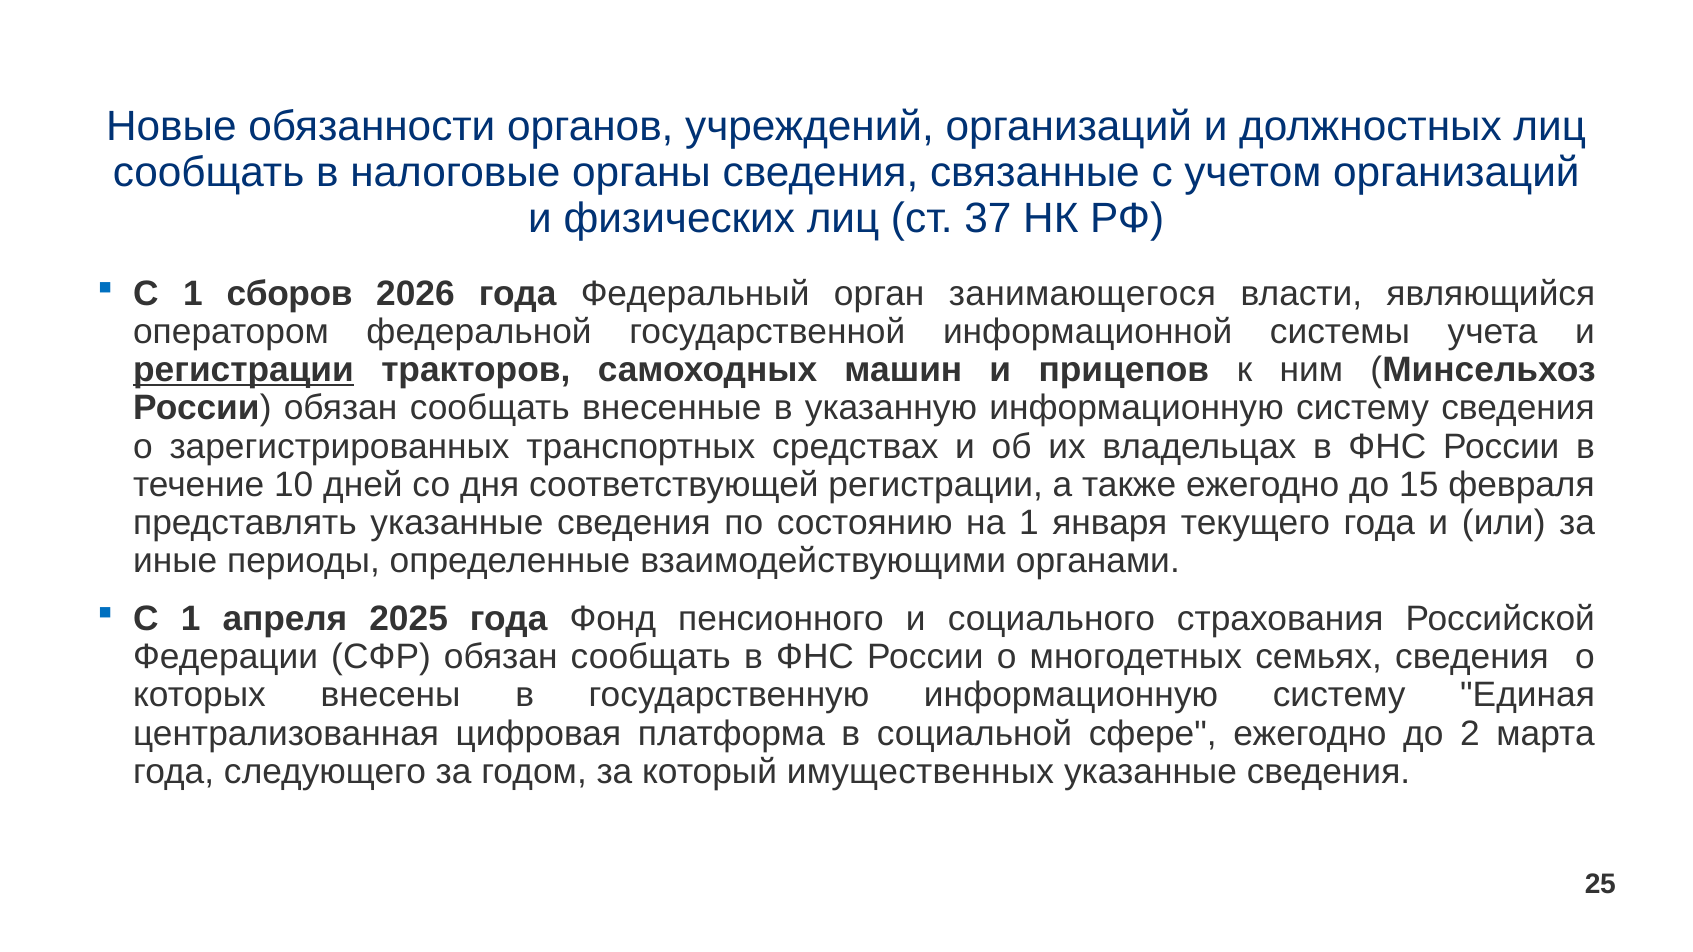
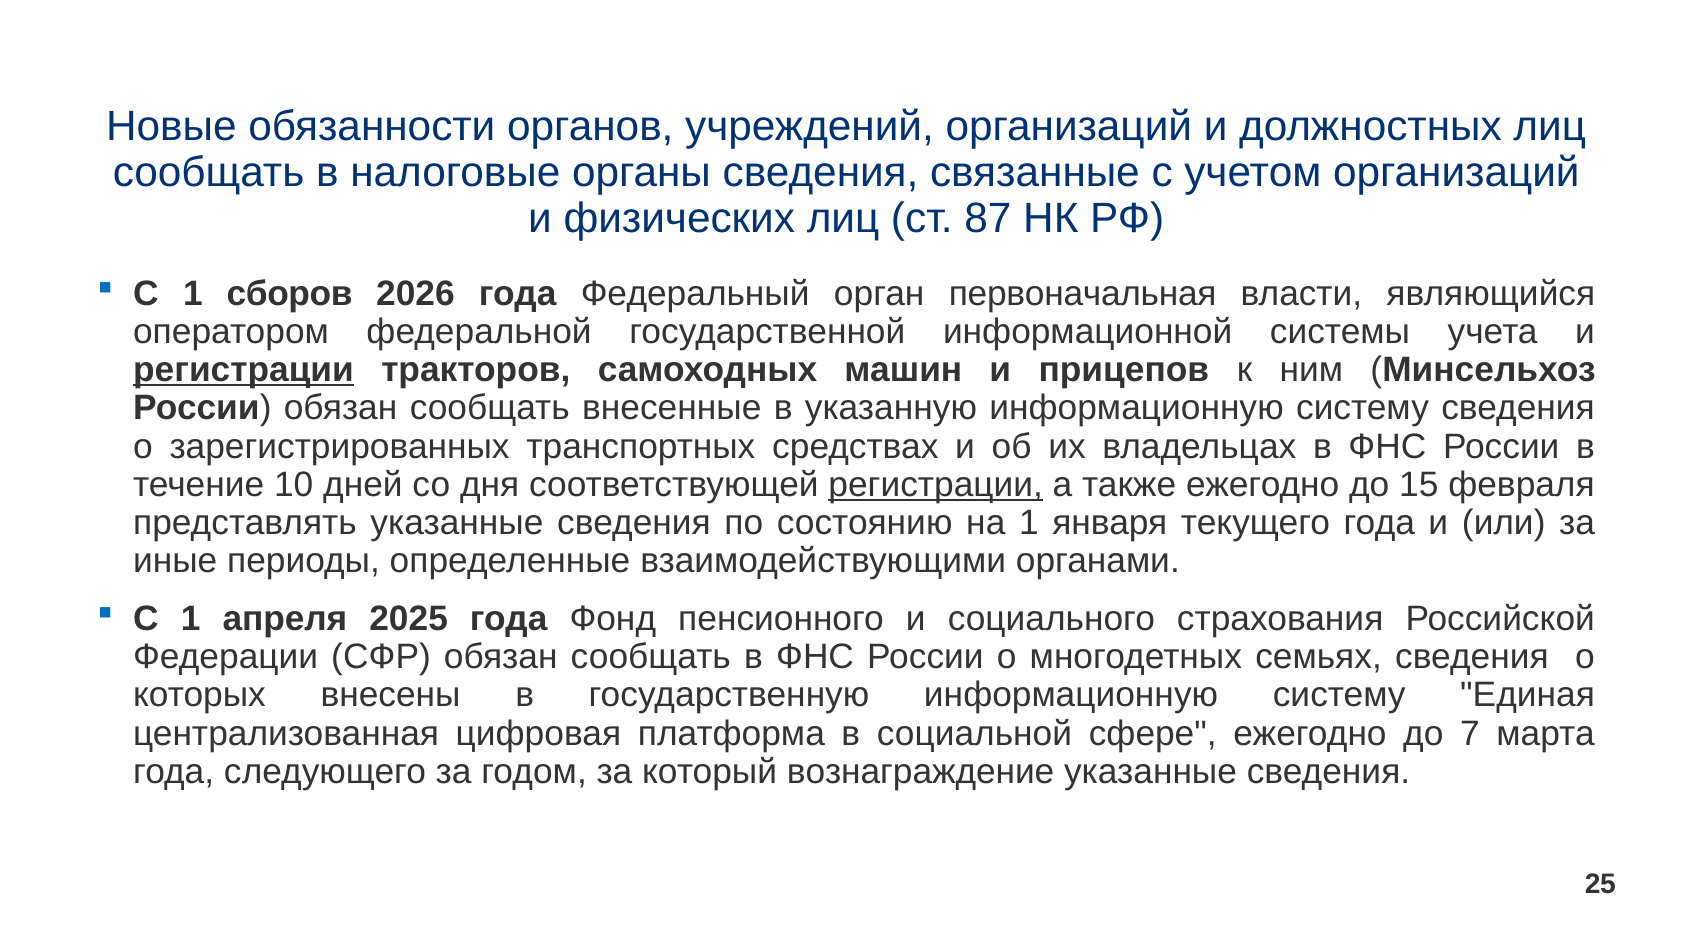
37: 37 -> 87 (988, 218)
занимающегося: занимающегося -> первоначальная (1083, 294)
регистрации underline: none -> present (936, 485)
2: 2 -> 7 (1470, 734)
имущественных: имущественных -> вознаграждение (921, 772)
